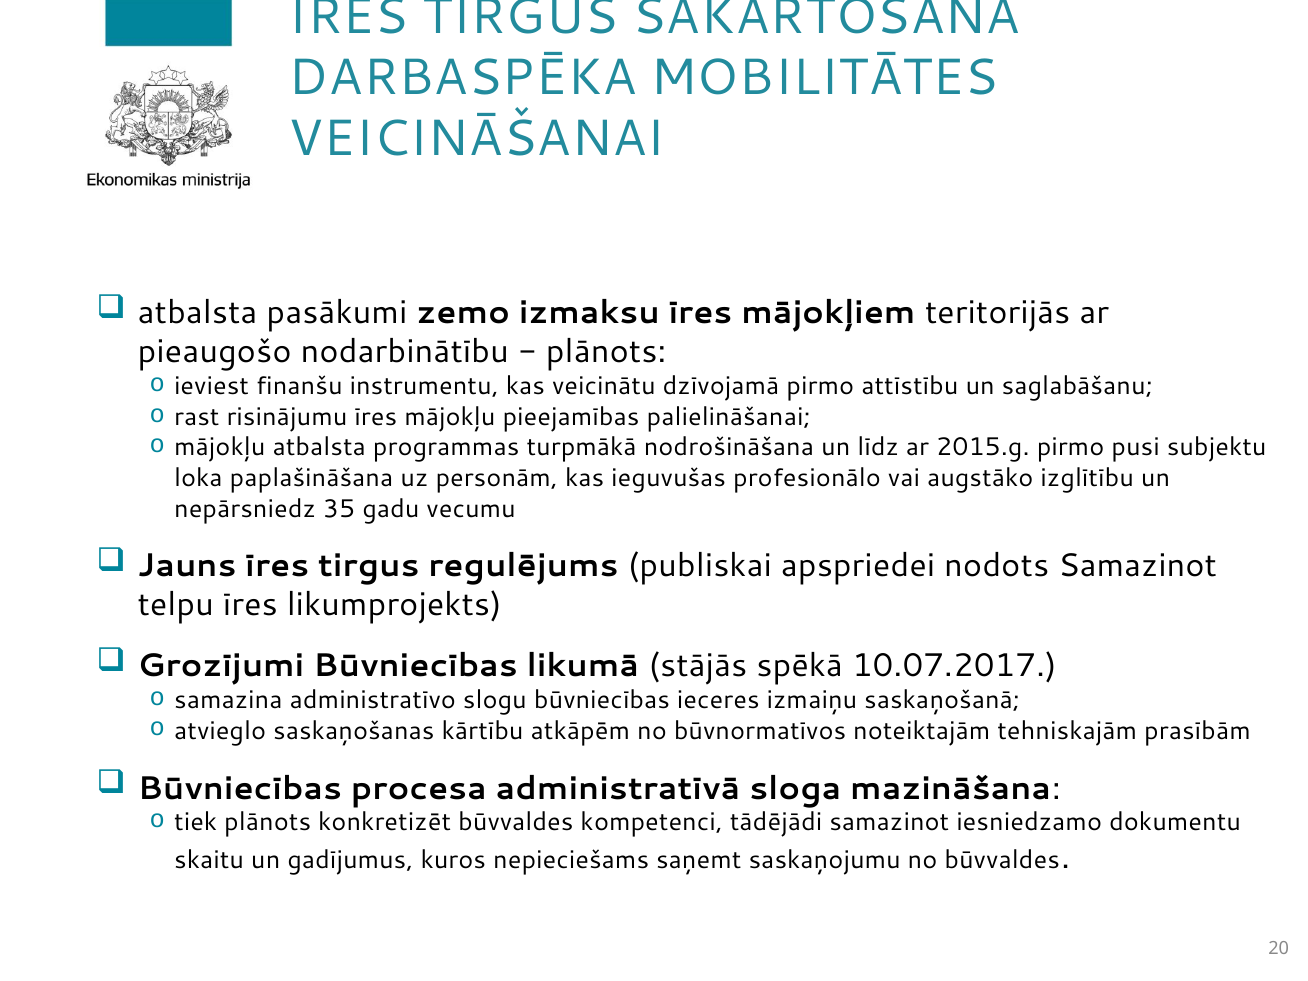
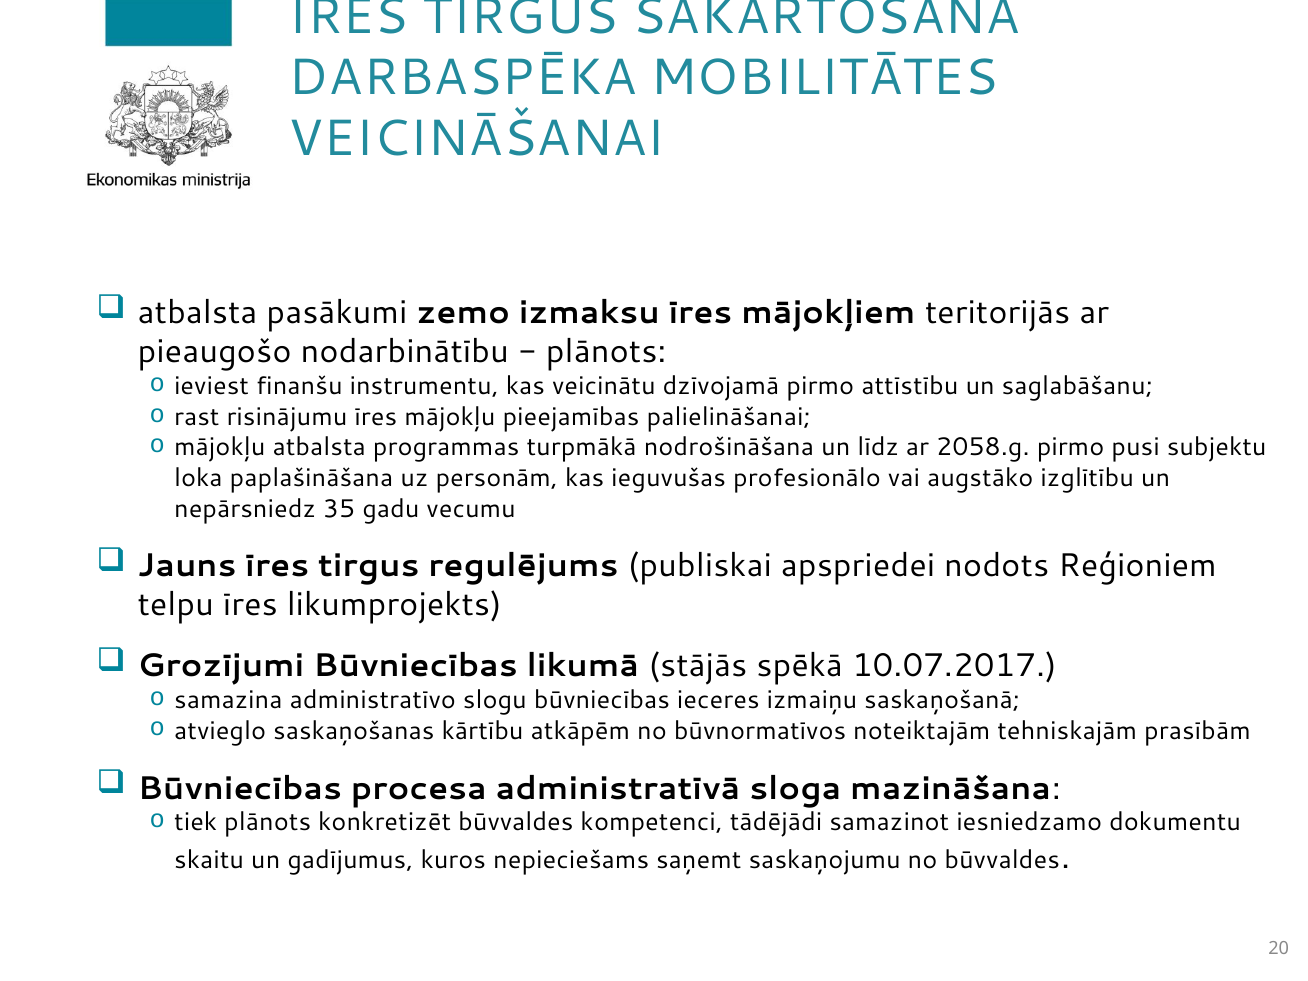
2015.g: 2015.g -> 2058.g (983, 448)
nodots Samazinot: Samazinot -> Reģioniem (1137, 566)
